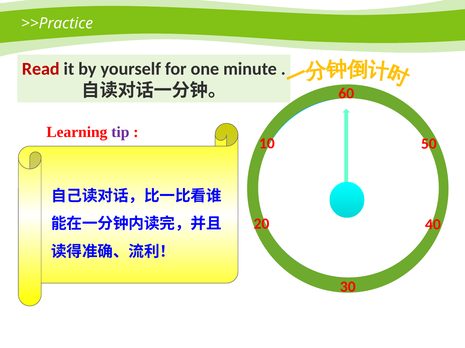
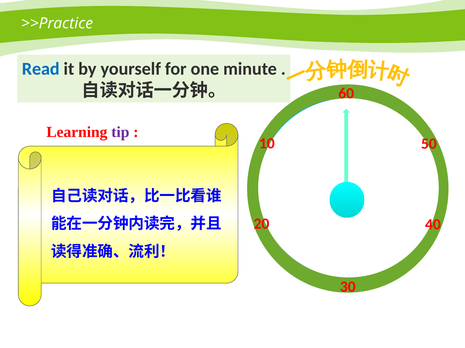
Read colour: red -> blue (41, 69)
